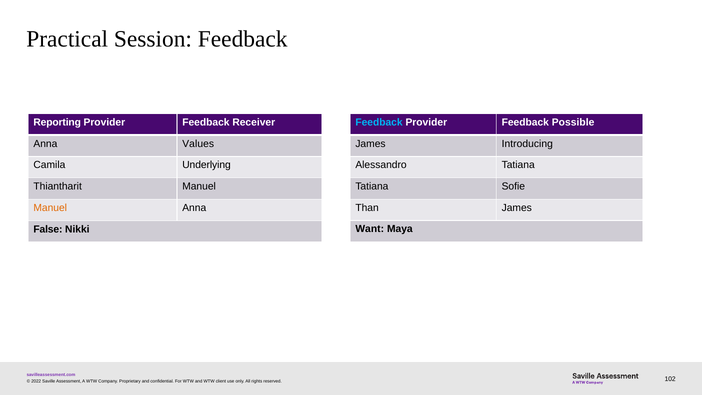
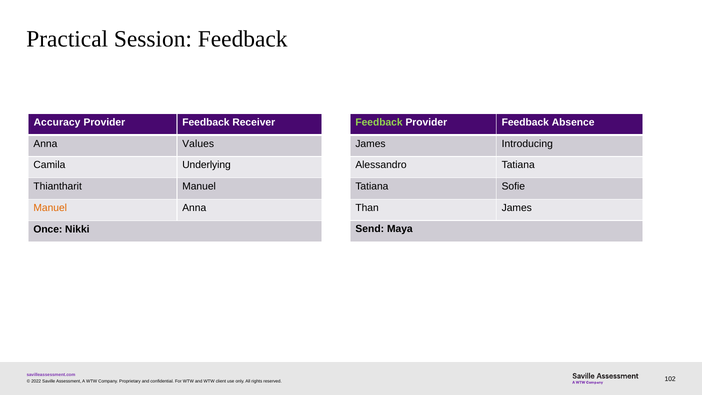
Reporting: Reporting -> Accuracy (57, 122)
Feedback colour: light blue -> light green (379, 122)
Possible: Possible -> Absence (573, 122)
False: False -> Once (48, 229)
Want: Want -> Send (370, 229)
